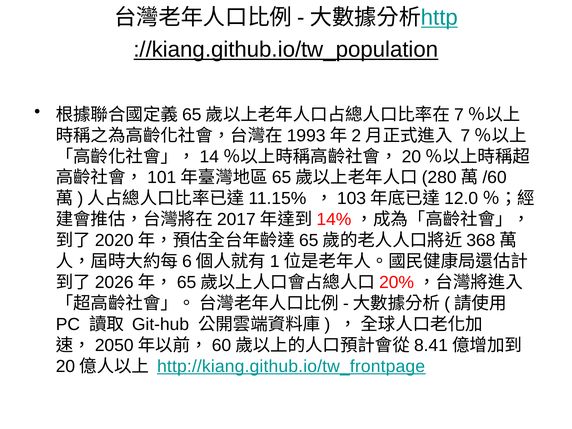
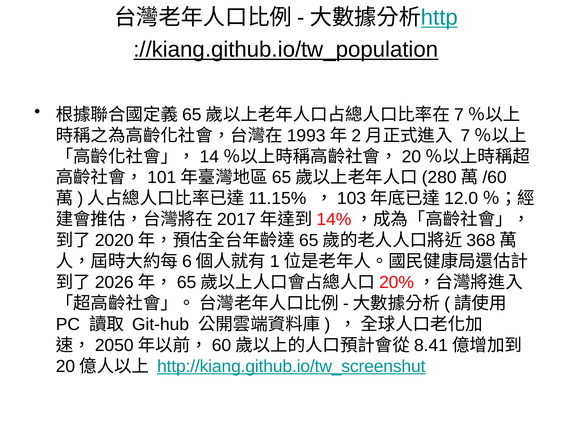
http://kiang.github.io/tw_frontpage: http://kiang.github.io/tw_frontpage -> http://kiang.github.io/tw_screenshut (291, 366)
